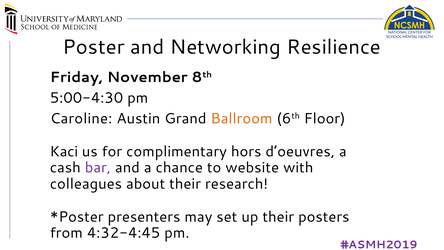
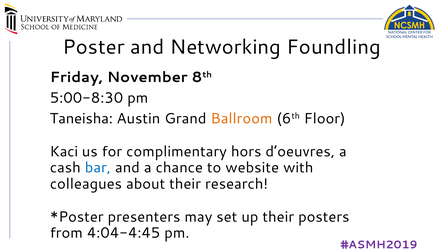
Resilience: Resilience -> Foundling (334, 47)
5:00-4:30: 5:00-4:30 -> 5:00-8:30 (87, 98)
Caroline: Caroline -> Taneisha (81, 118)
bar colour: purple -> blue (98, 168)
4:32-4:45: 4:32-4:45 -> 4:04-4:45 (124, 233)
